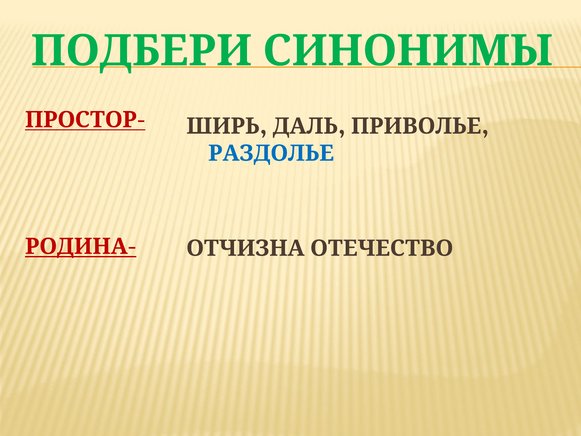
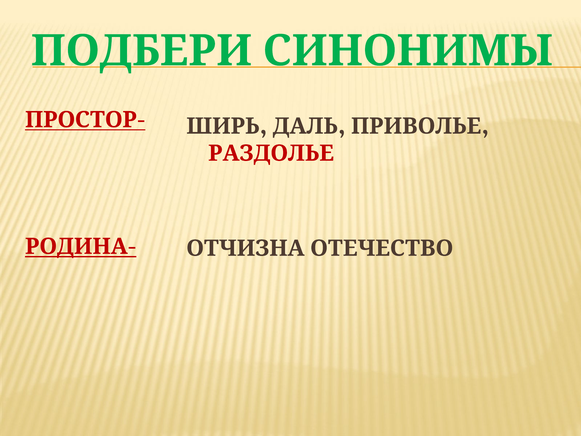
РАЗДОЛЬЕ colour: blue -> red (271, 153)
